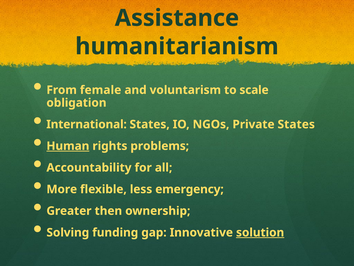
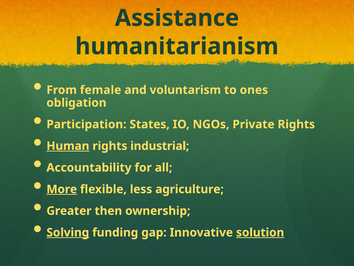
scale: scale -> ones (254, 90)
International: International -> Participation (86, 124)
Private States: States -> Rights (296, 124)
problems: problems -> industrial (160, 146)
More underline: none -> present (62, 189)
emergency: emergency -> agriculture (190, 189)
Solving underline: none -> present (68, 232)
